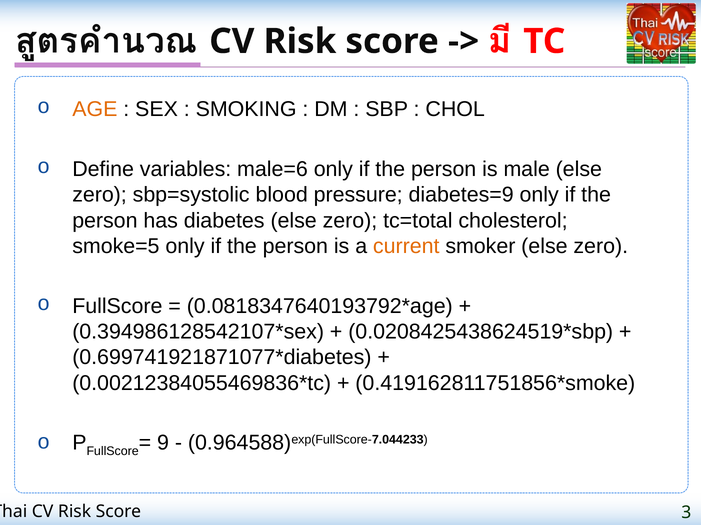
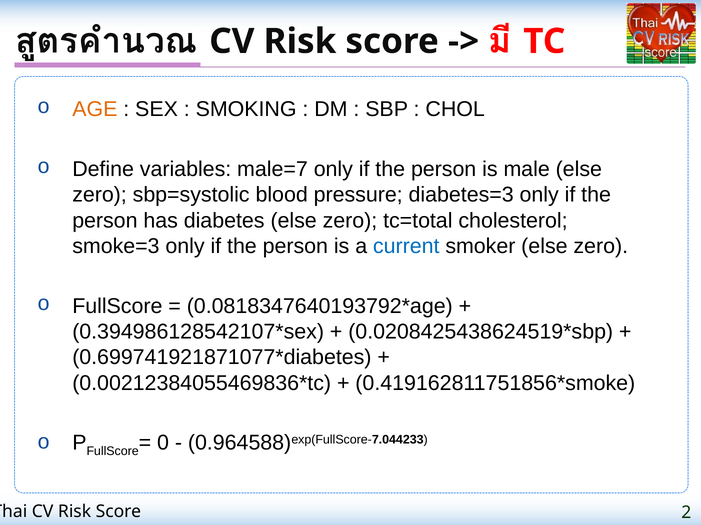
male=6: male=6 -> male=7 (272, 169)
diabetes=9: diabetes=9 -> diabetes=3 (461, 195)
smoke=5: smoke=5 -> smoke=3 (116, 247)
current colour: orange -> blue (406, 247)
9: 9 -> 0 (163, 444)
3: 3 -> 2 (686, 513)
